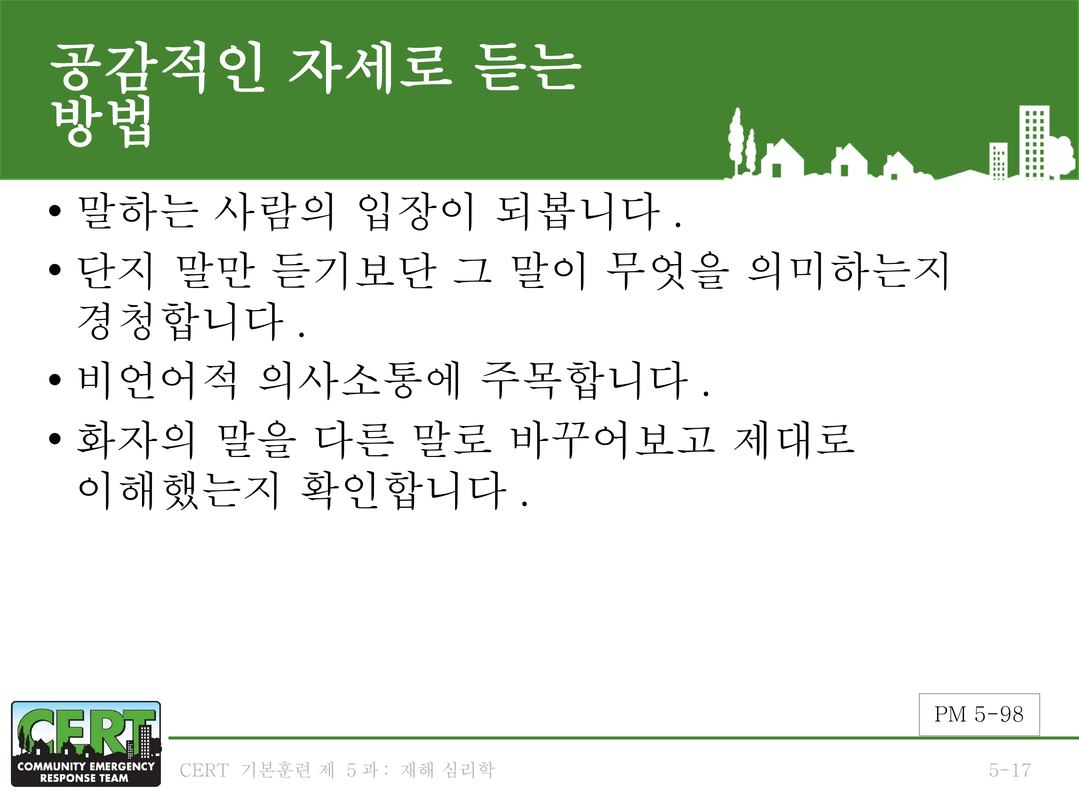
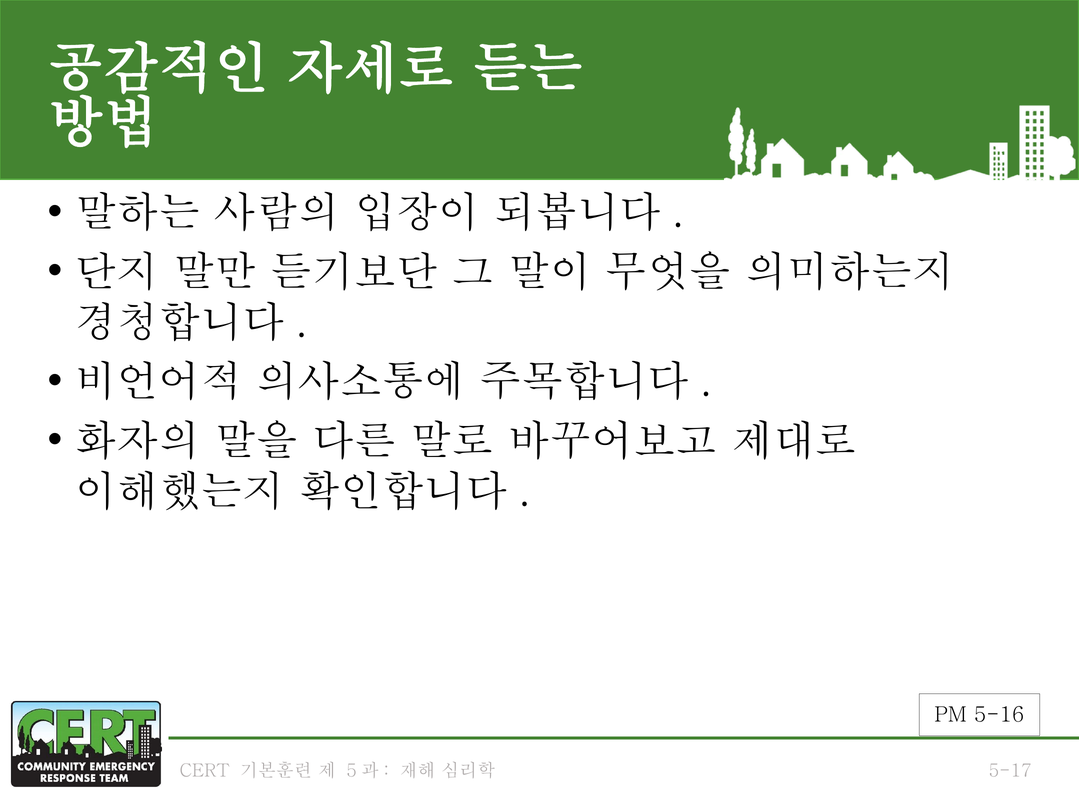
5-98: 5-98 -> 5-16 (999, 715)
